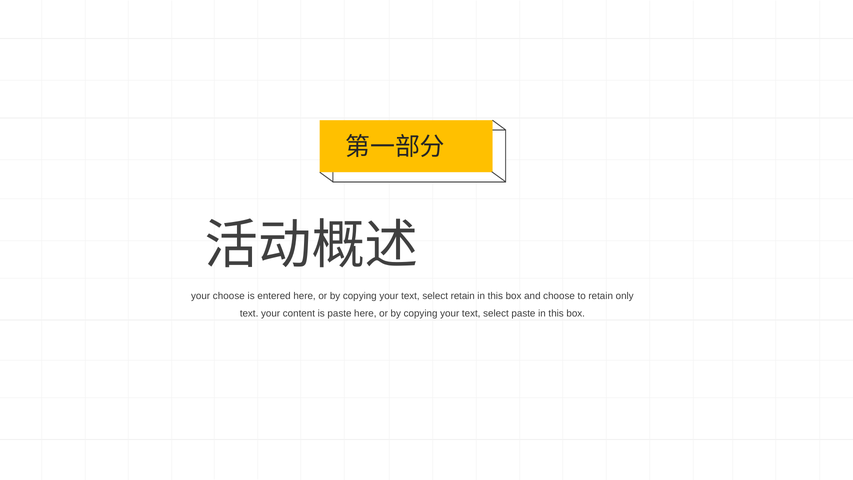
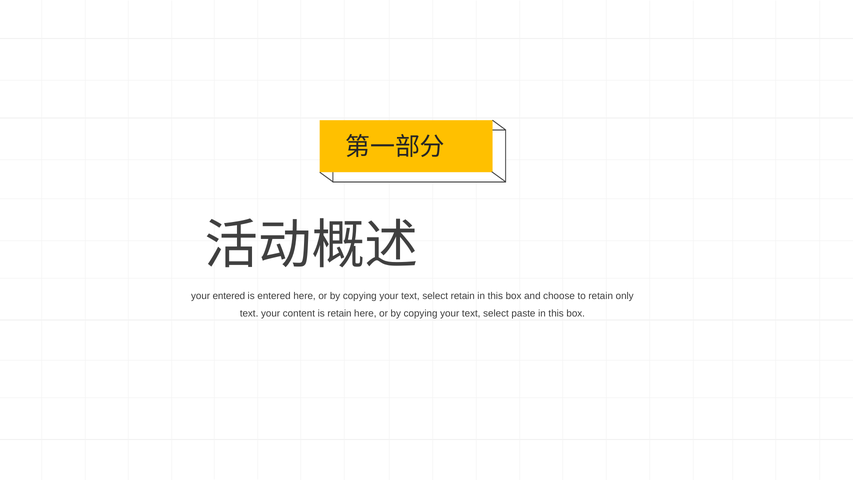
your choose: choose -> entered (229, 296)
is paste: paste -> retain (340, 313)
